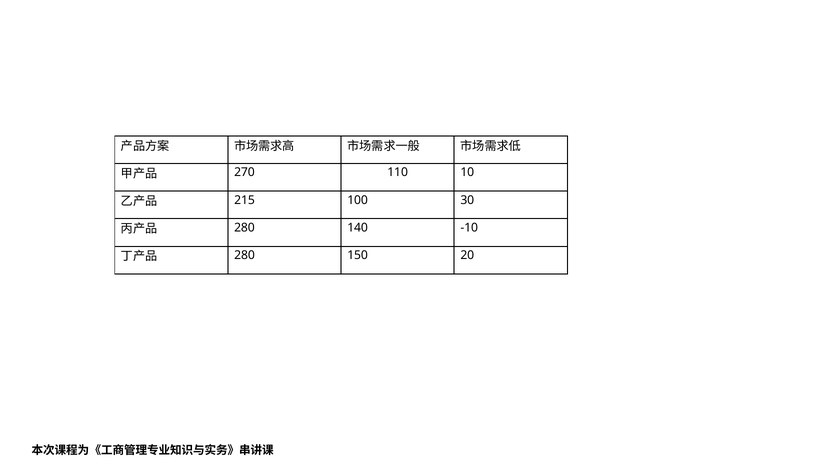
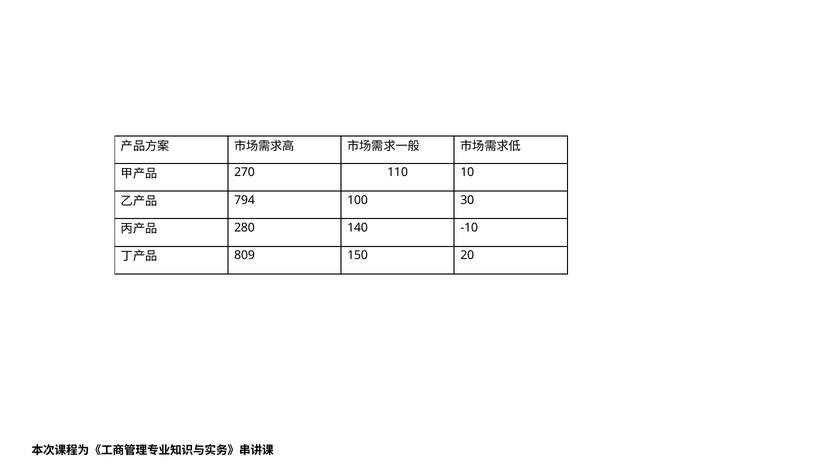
215: 215 -> 794 (244, 200)
280: 280 -> 809 (244, 255)
